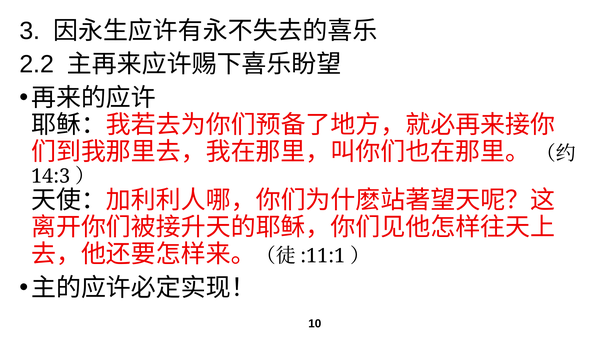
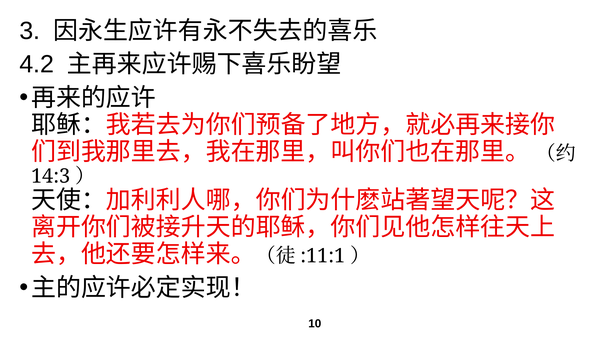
2.2: 2.2 -> 4.2 (37, 64)
